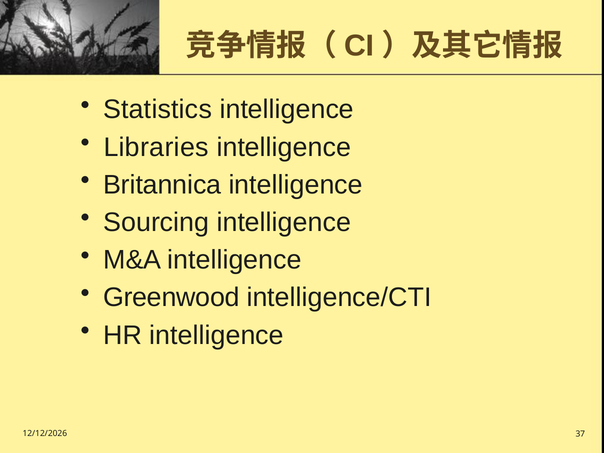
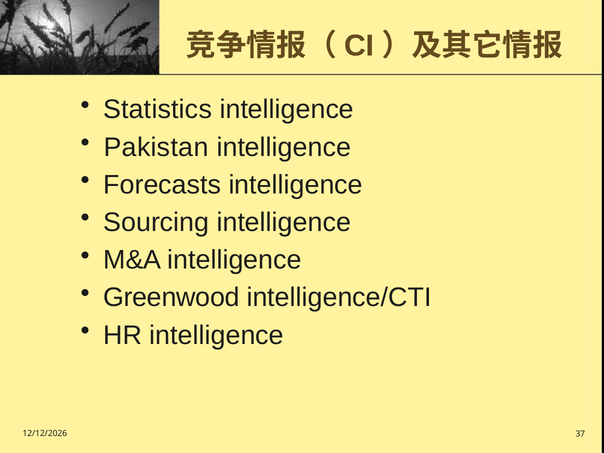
Libraries: Libraries -> Pakistan (156, 147)
Britannica: Britannica -> Forecasts (162, 185)
